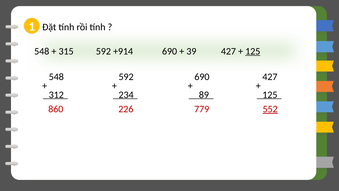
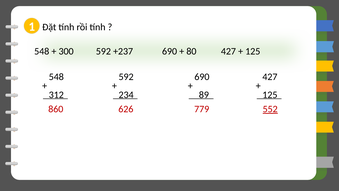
315: 315 -> 300 (66, 51)
+914: +914 -> +237 (123, 51)
39: 39 -> 80 (191, 51)
125 underline: present -> none (253, 51)
226: 226 -> 626 (126, 109)
